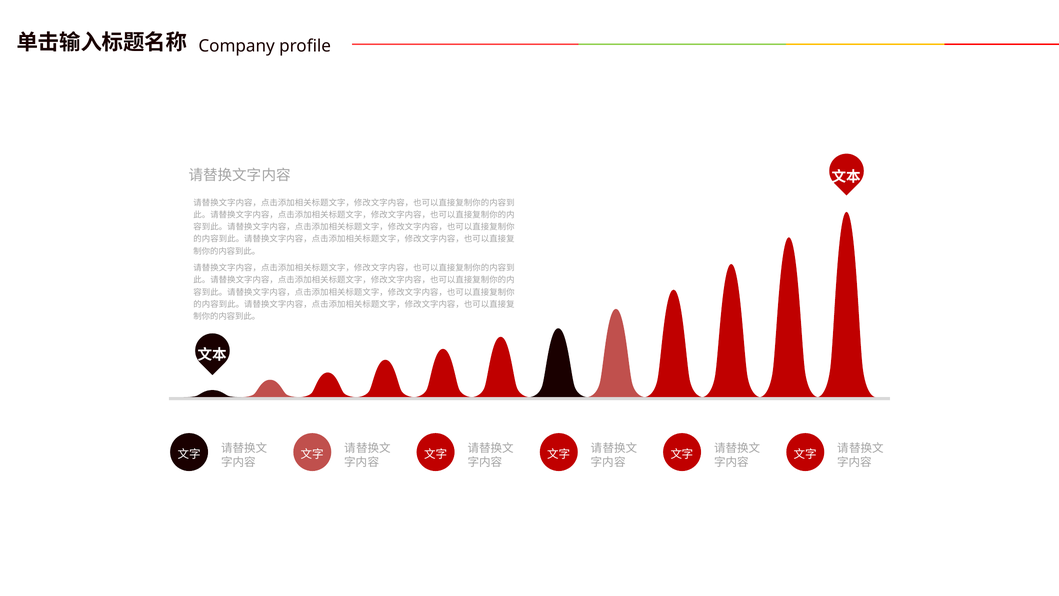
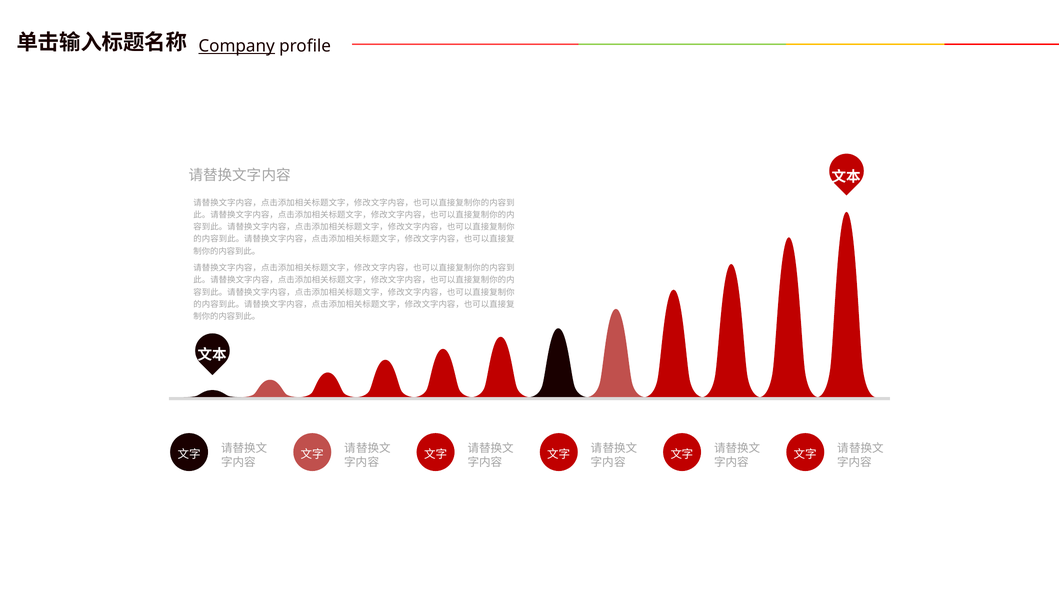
Company underline: none -> present (237, 46)
